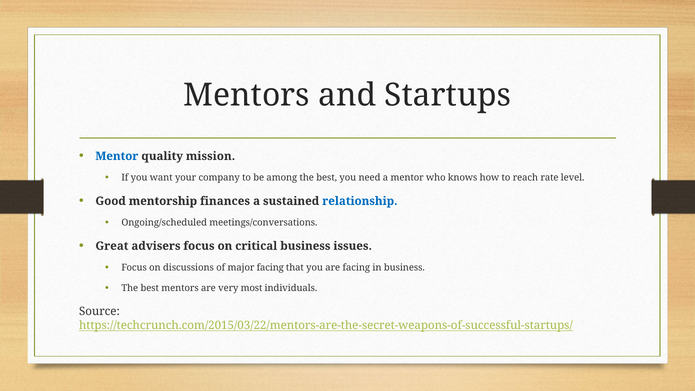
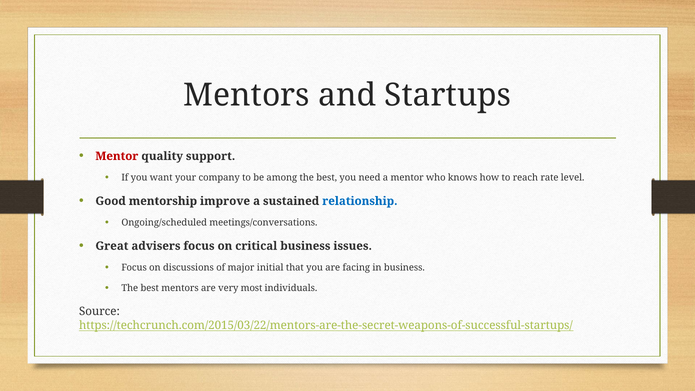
Mentor colour: blue -> red (117, 156)
mission: mission -> support (211, 156)
finances: finances -> improve (225, 201)
major facing: facing -> initial (270, 268)
